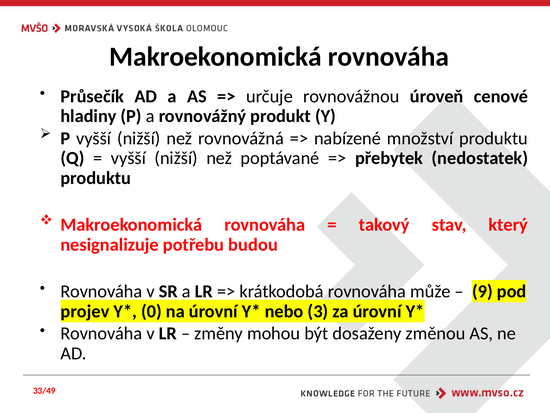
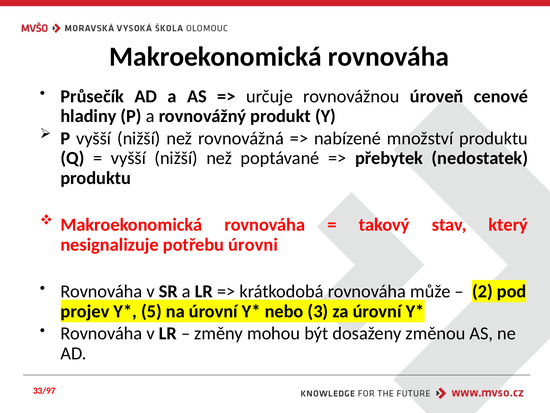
budou: budou -> úrovni (253, 244)
9: 9 -> 2 (482, 291)
0: 0 -> 5 (151, 311)
33/49: 33/49 -> 33/97 (44, 390)
